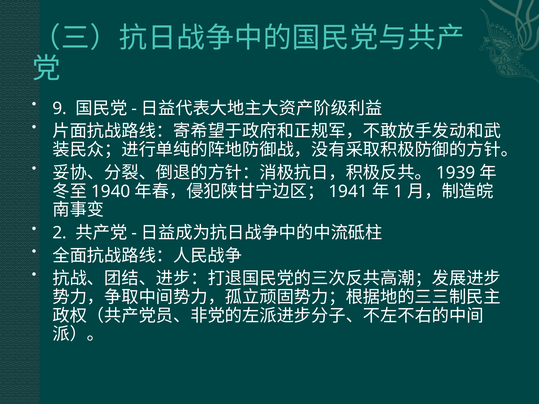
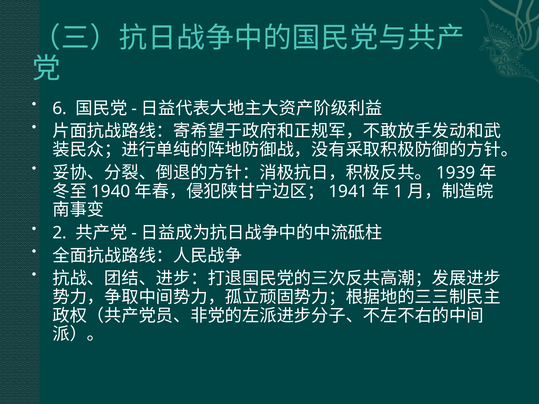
9: 9 -> 6 (60, 109)
